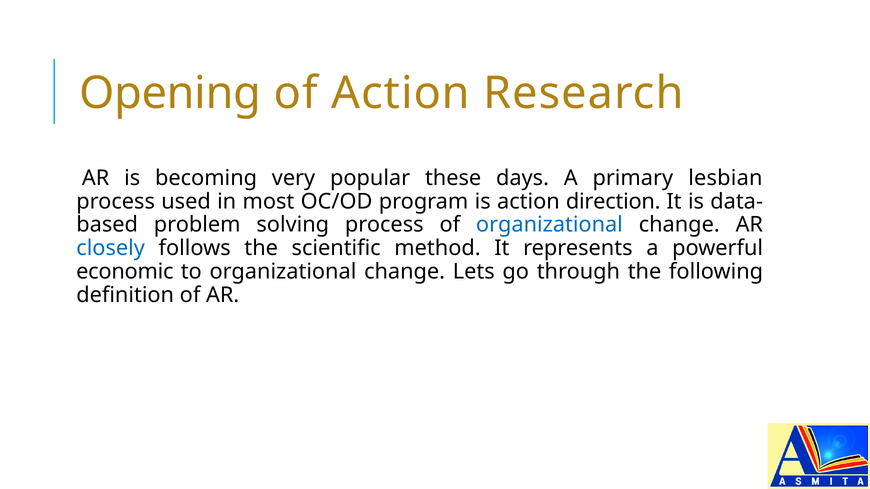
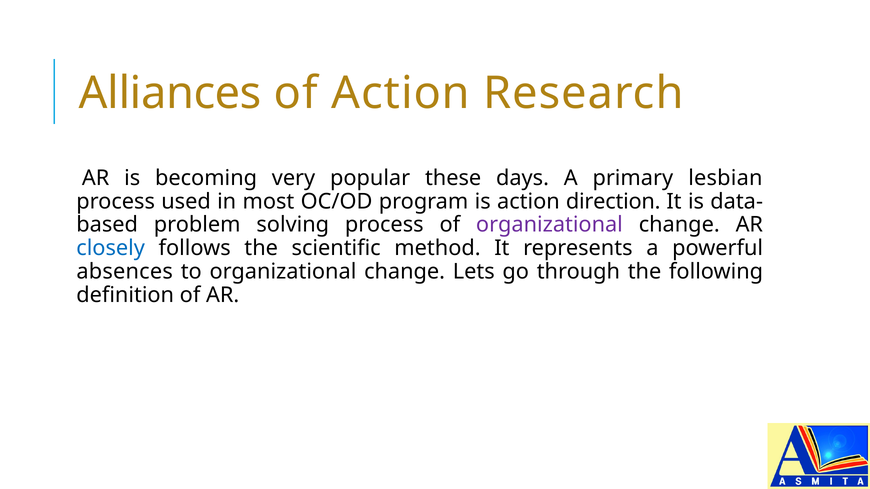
Opening: Opening -> Alliances (170, 93)
organizational colour: blue -> purple (549, 225)
economic: economic -> absences (125, 272)
